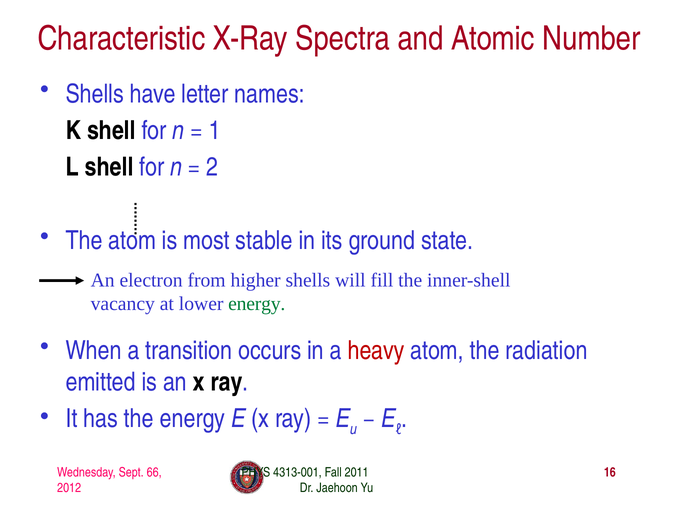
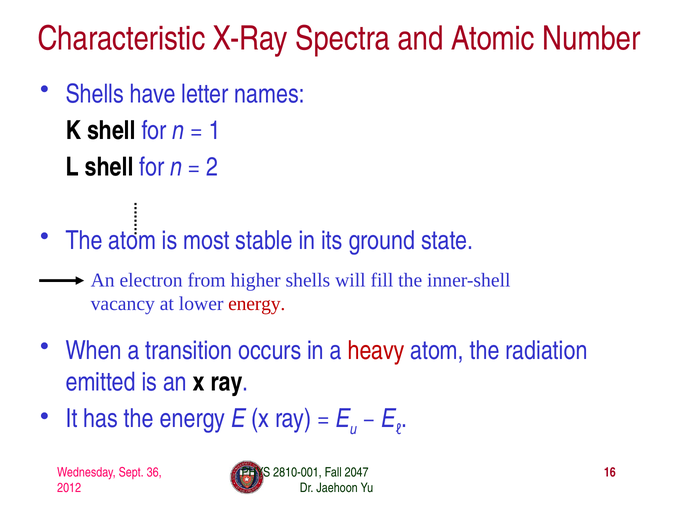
energy colour: green -> red (257, 304)
66: 66 -> 36 (154, 472)
4313-001: 4313-001 -> 2810-001 (297, 472)
2011: 2011 -> 2047 (357, 472)
